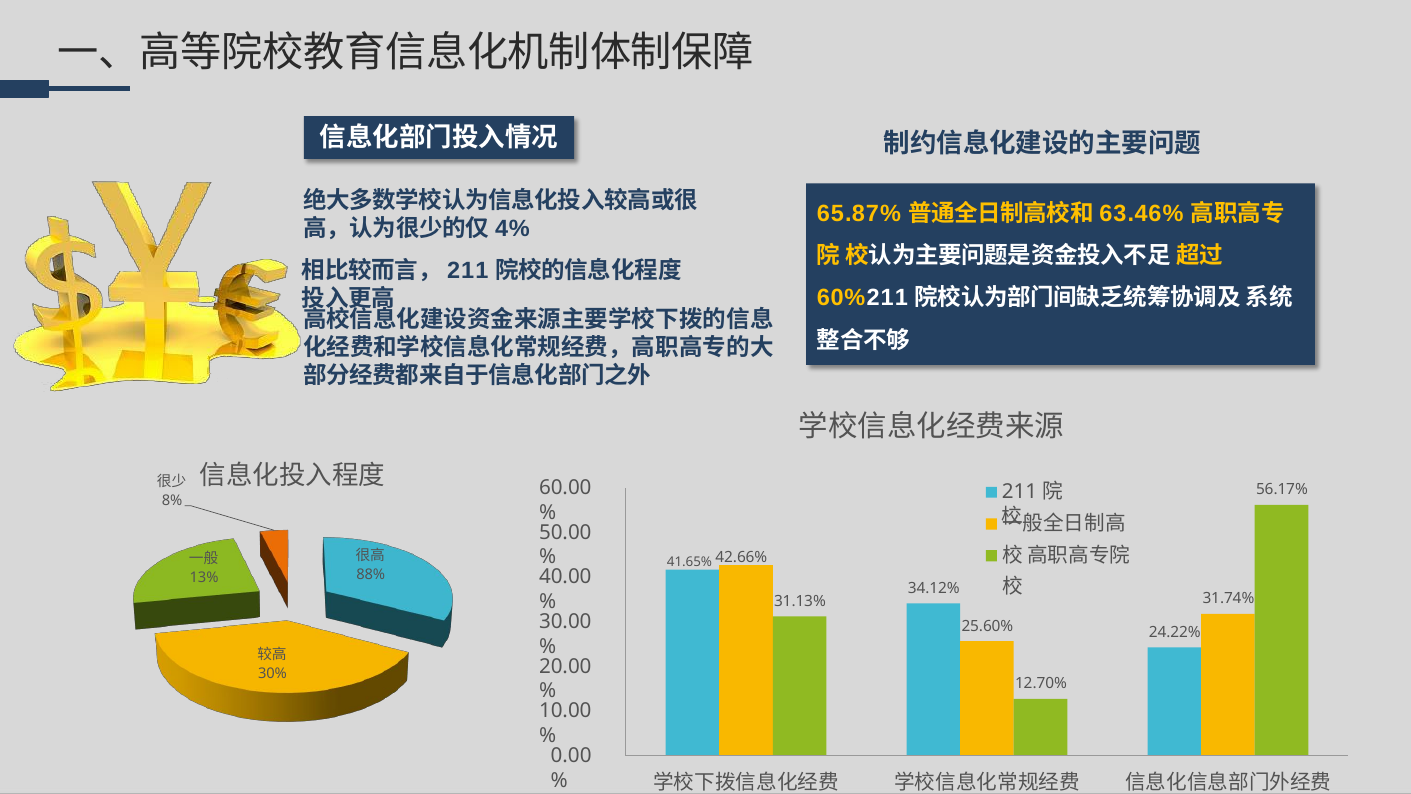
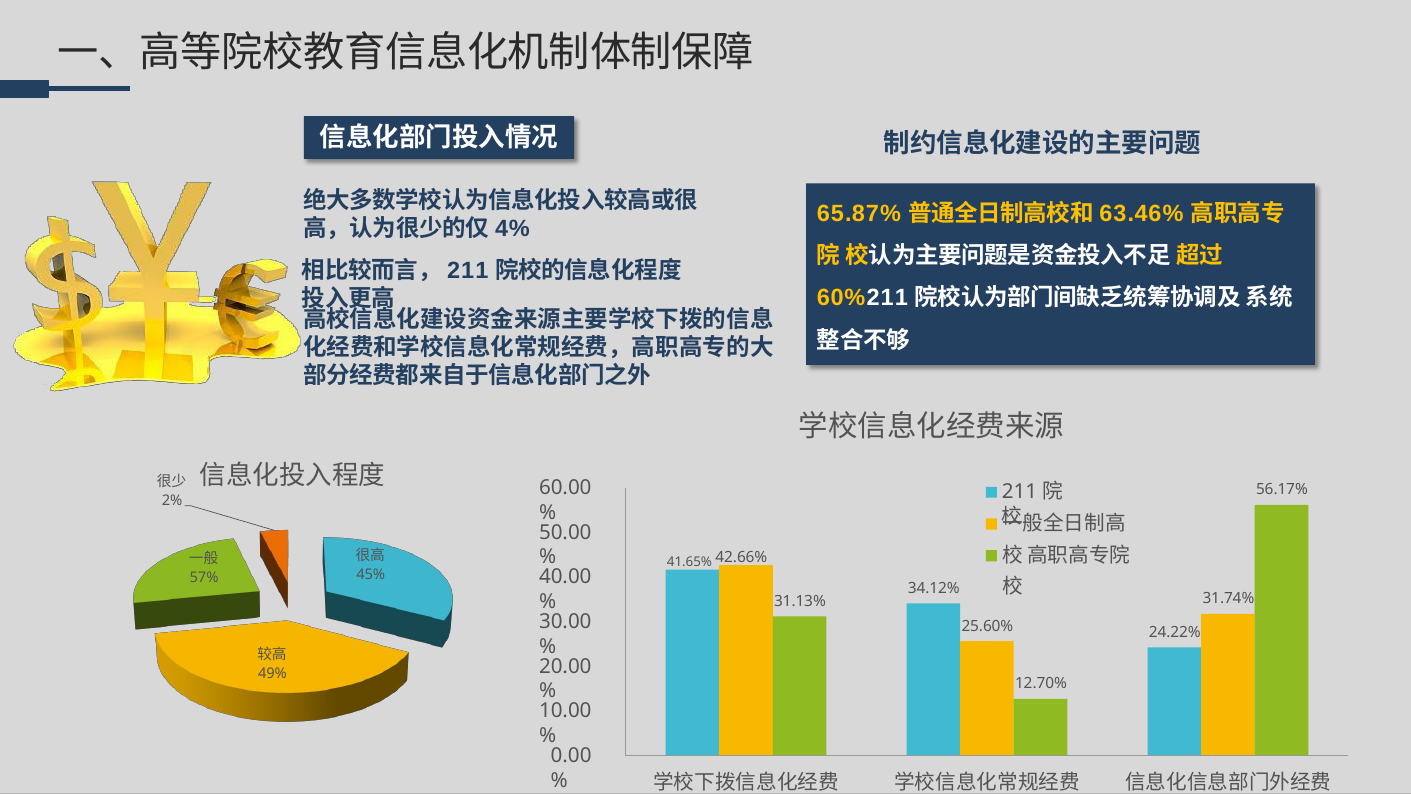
8%: 8% -> 2% (172, 501)
88%: 88% -> 45% (371, 575)
13%: 13% -> 57% (204, 578)
30%: 30% -> 49% (273, 674)
